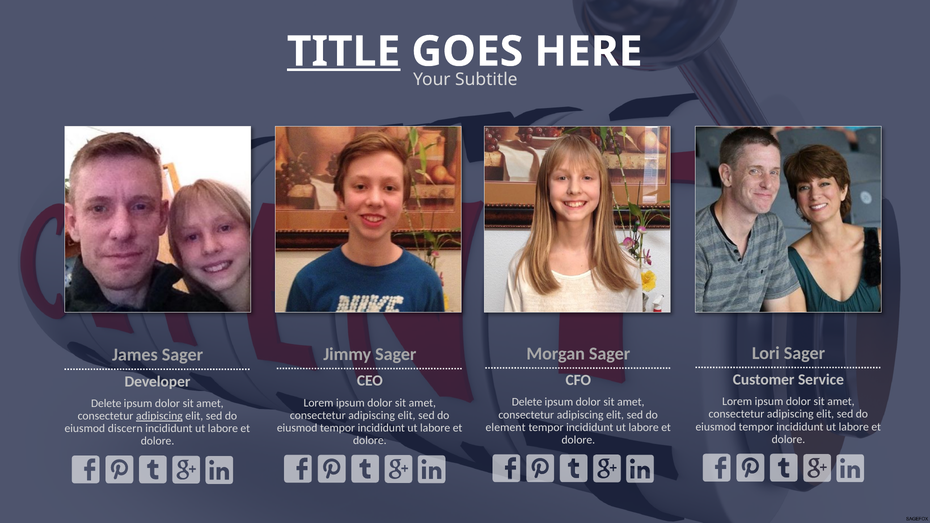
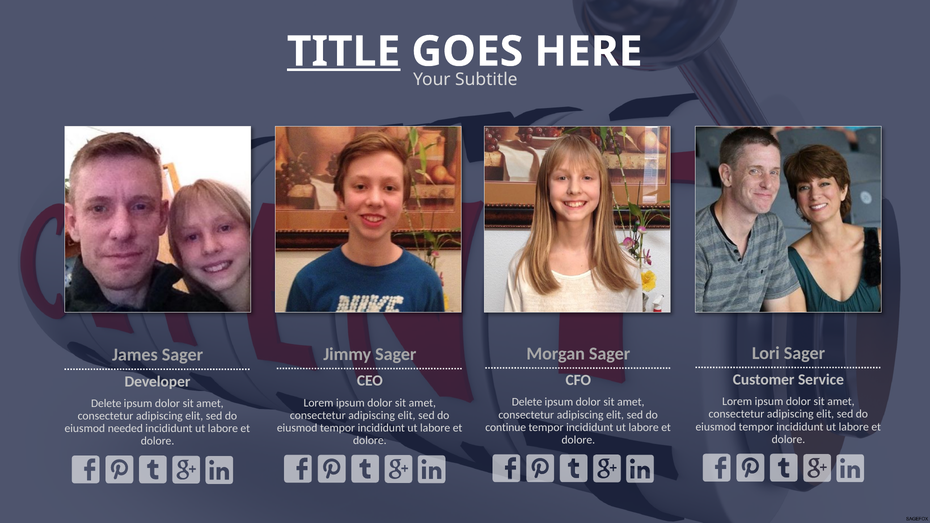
adipiscing underline: present -> none (159, 416)
element: element -> continue (506, 427)
discern: discern -> needed (125, 429)
